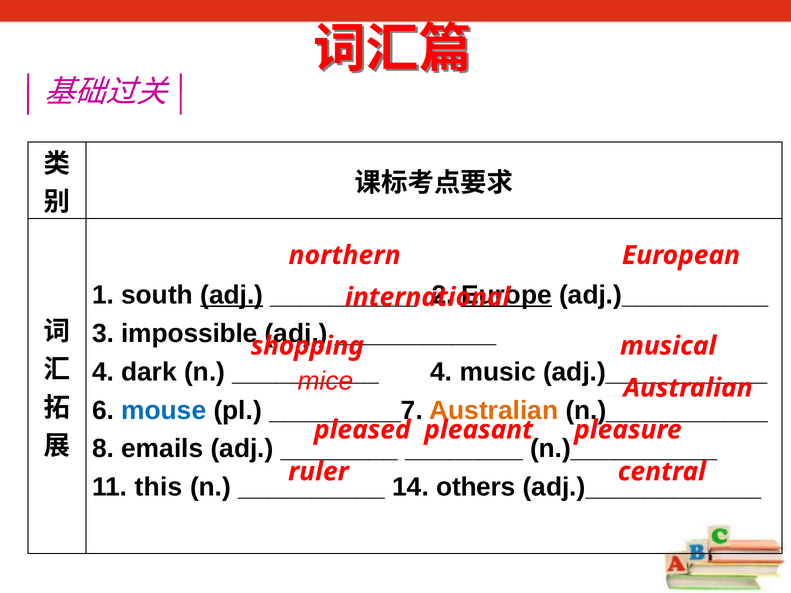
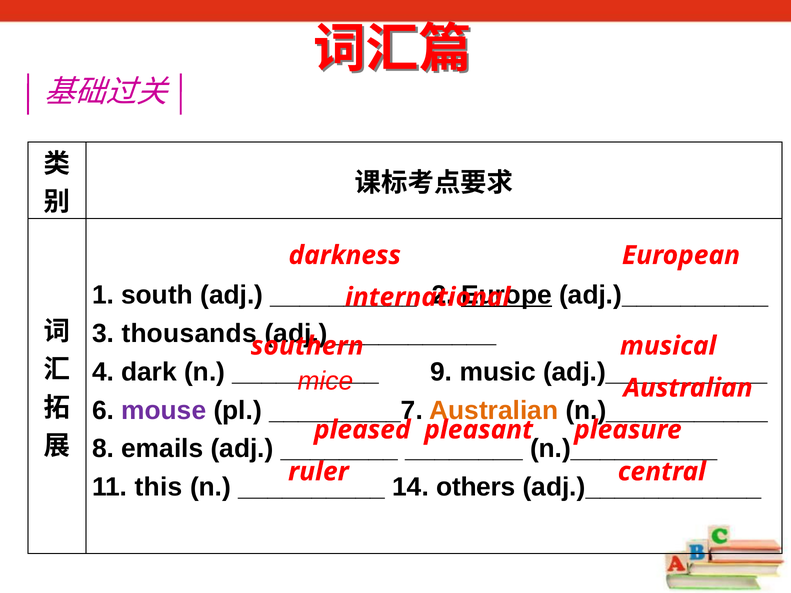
northern: northern -> darkness (345, 255)
adj underline: present -> none (232, 295)
impossible: impossible -> thousands (189, 334)
shopping: shopping -> southern (307, 346)
4: 4 -> 9 (441, 372)
mouse colour: blue -> purple (164, 410)
